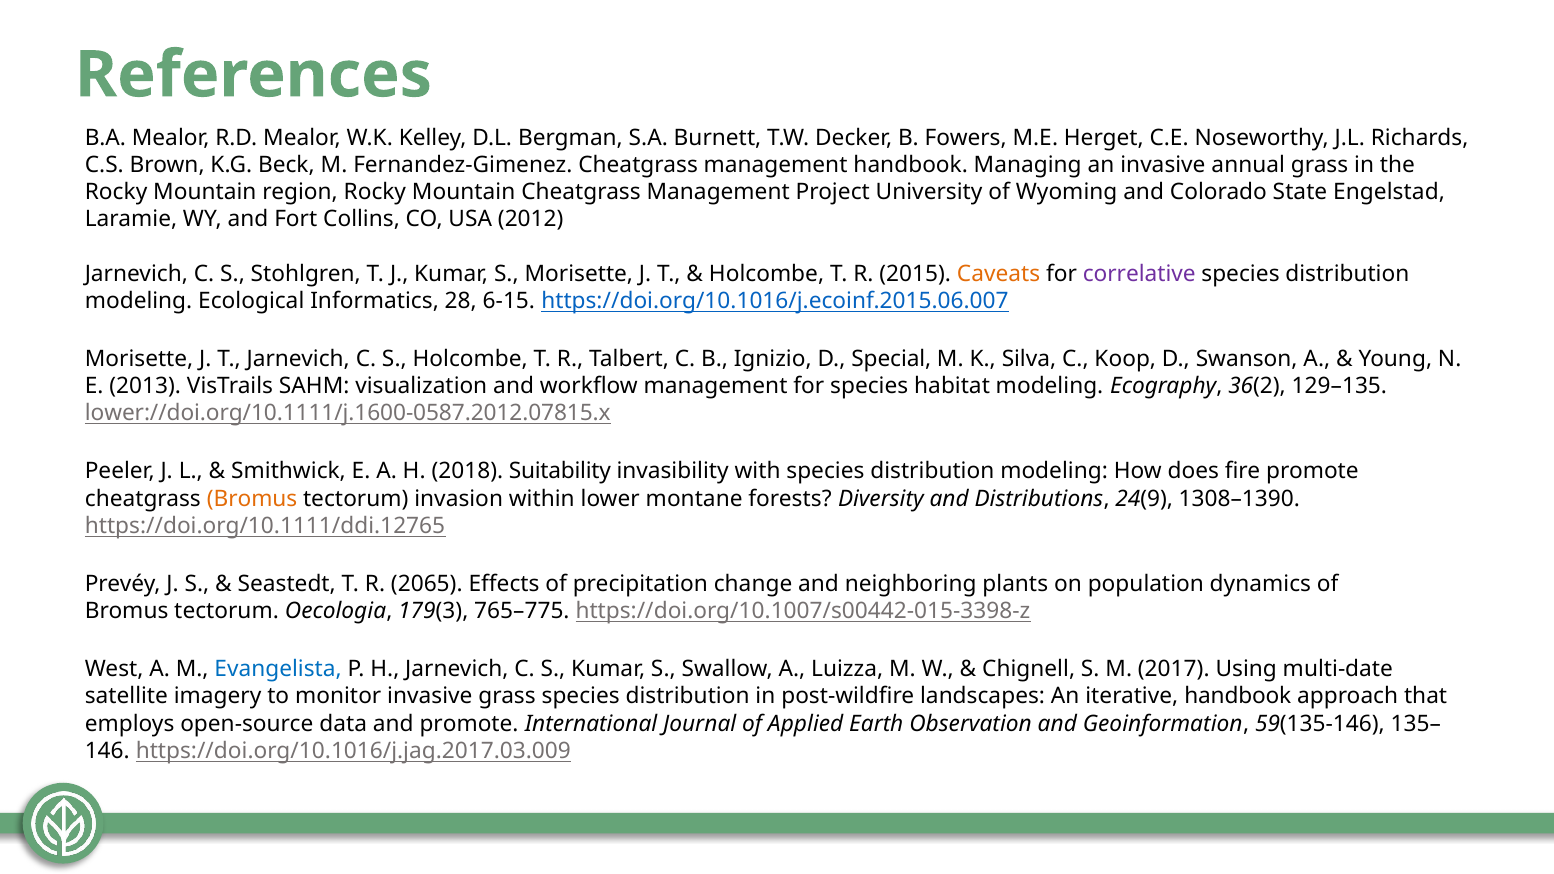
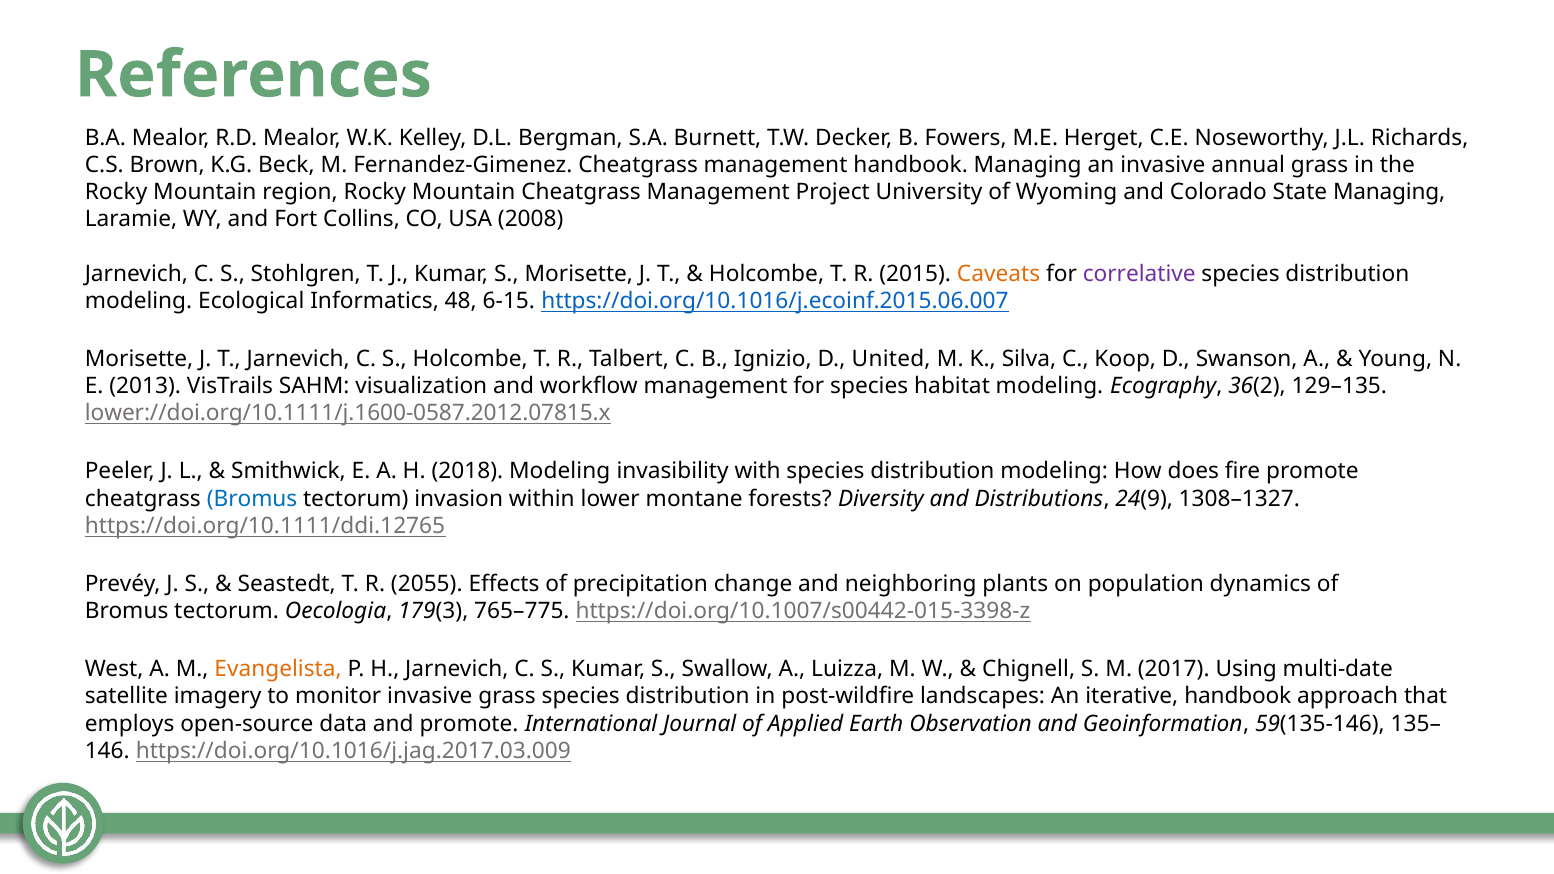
State Engelstad: Engelstad -> Managing (1389, 192)
2012: 2012 -> 2008 (531, 219)
28: 28 -> 48 (461, 301)
Special: Special -> United (891, 359)
2018 Suitability: Suitability -> Modeling (560, 471)
Bromus colour: orange -> blue (252, 499)
1308–1390: 1308–1390 -> 1308–1327 (1239, 499)
2065: 2065 -> 2055 (427, 584)
Evangelista colour: blue -> orange (278, 669)
